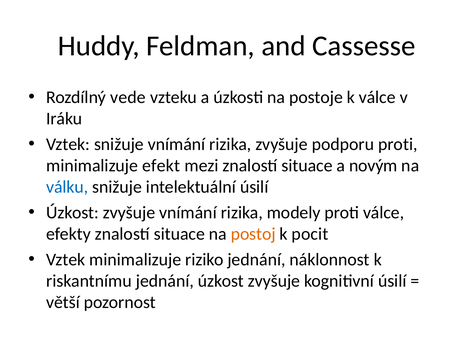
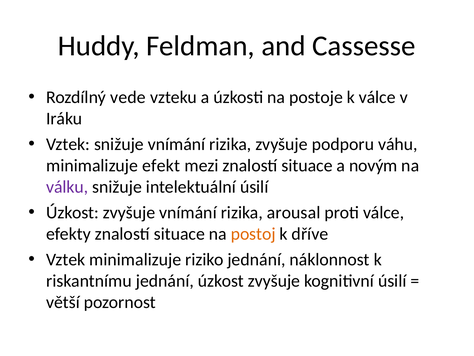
podporu proti: proti -> váhu (398, 144)
válku colour: blue -> purple (67, 187)
modely: modely -> arousal (294, 212)
pocit: pocit -> dříve (310, 234)
